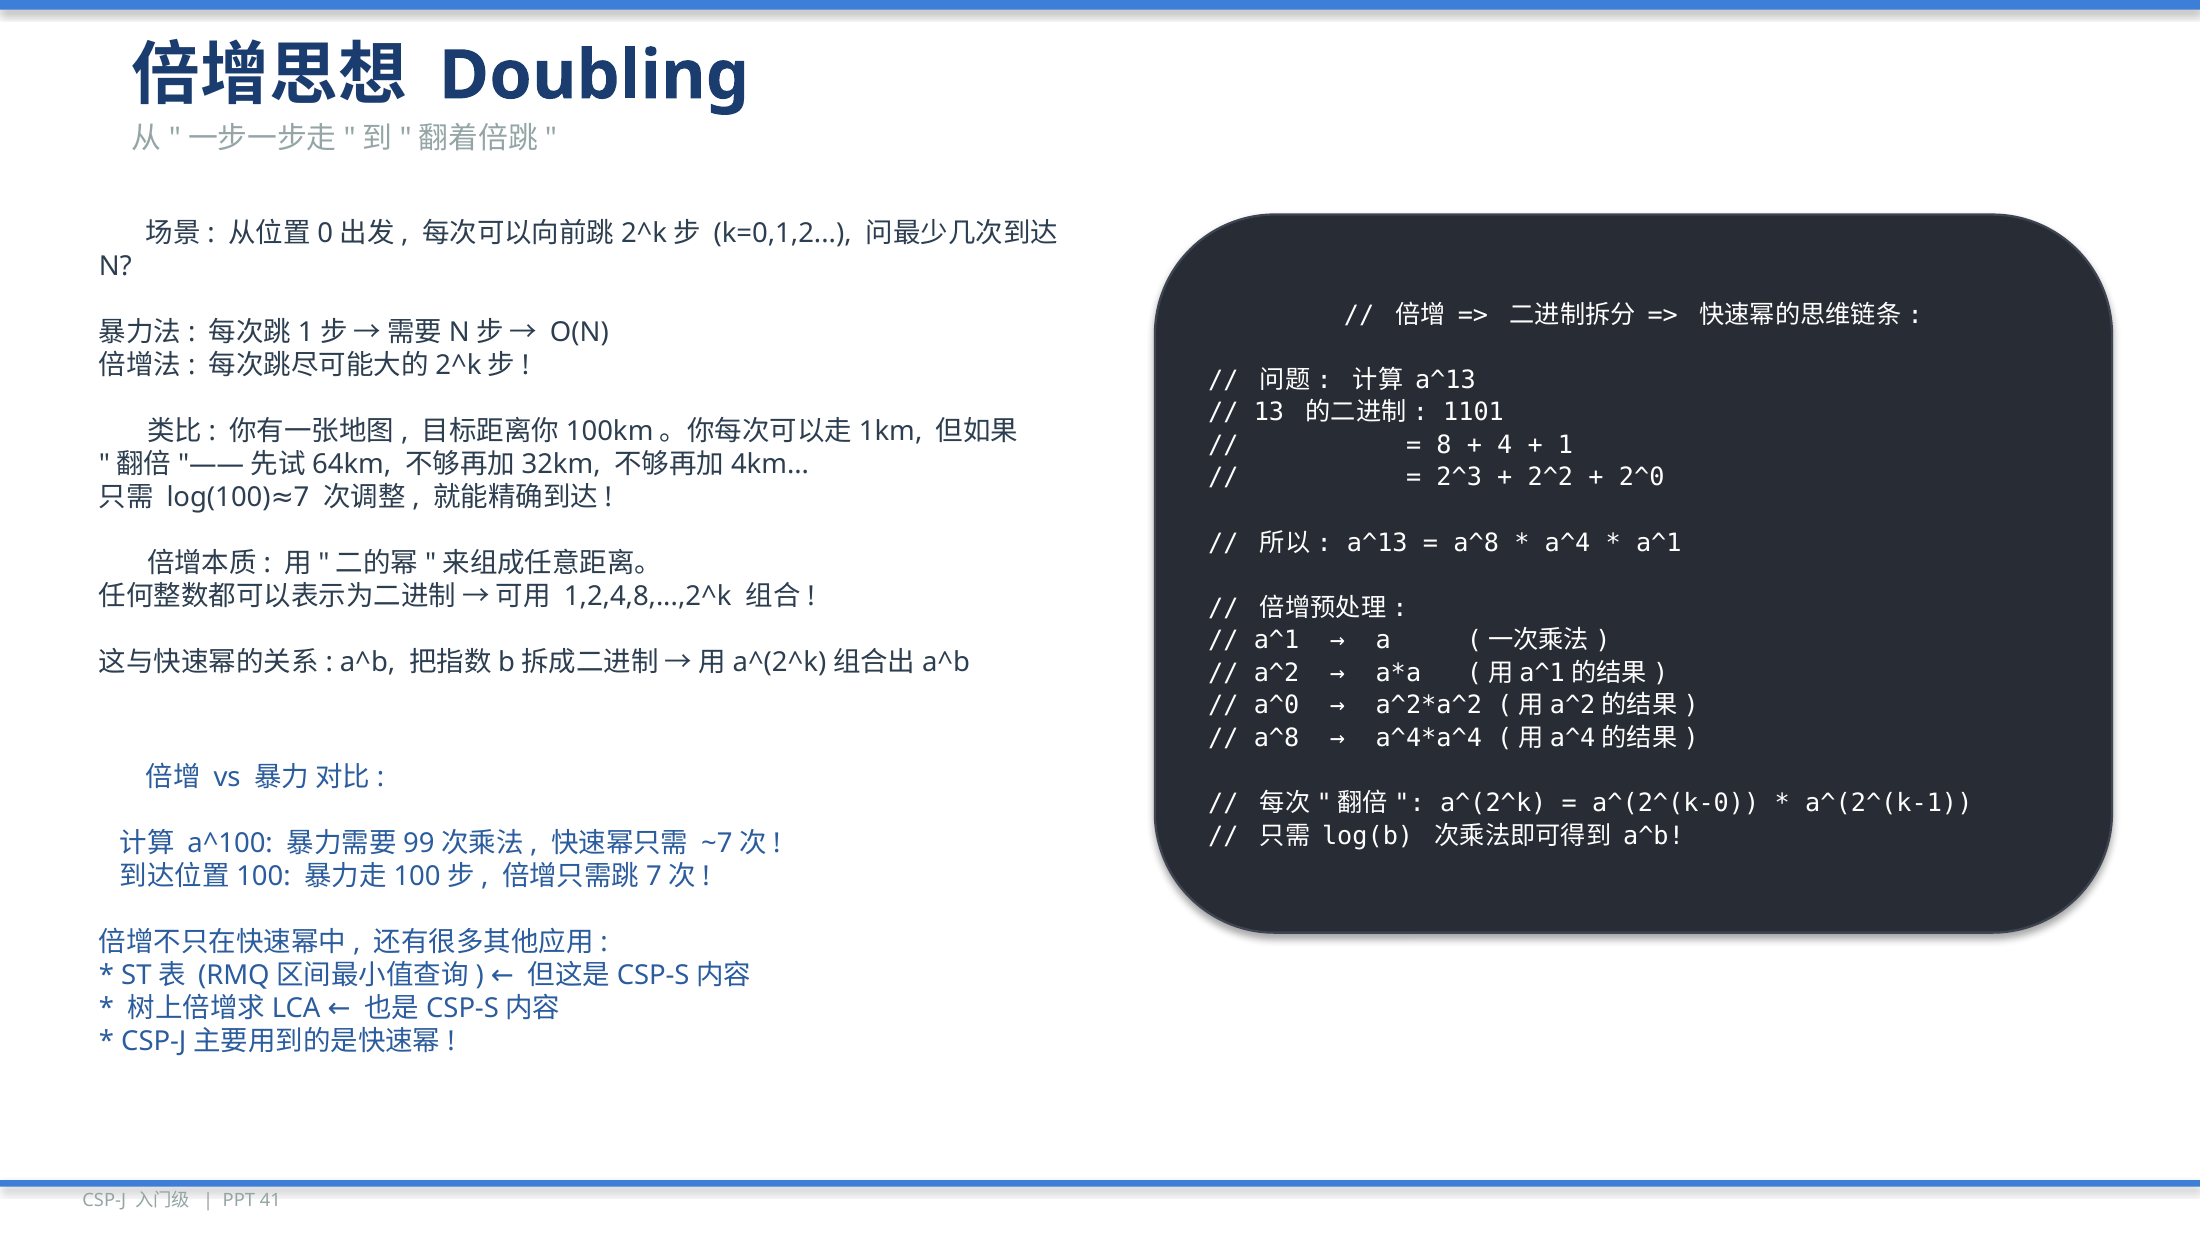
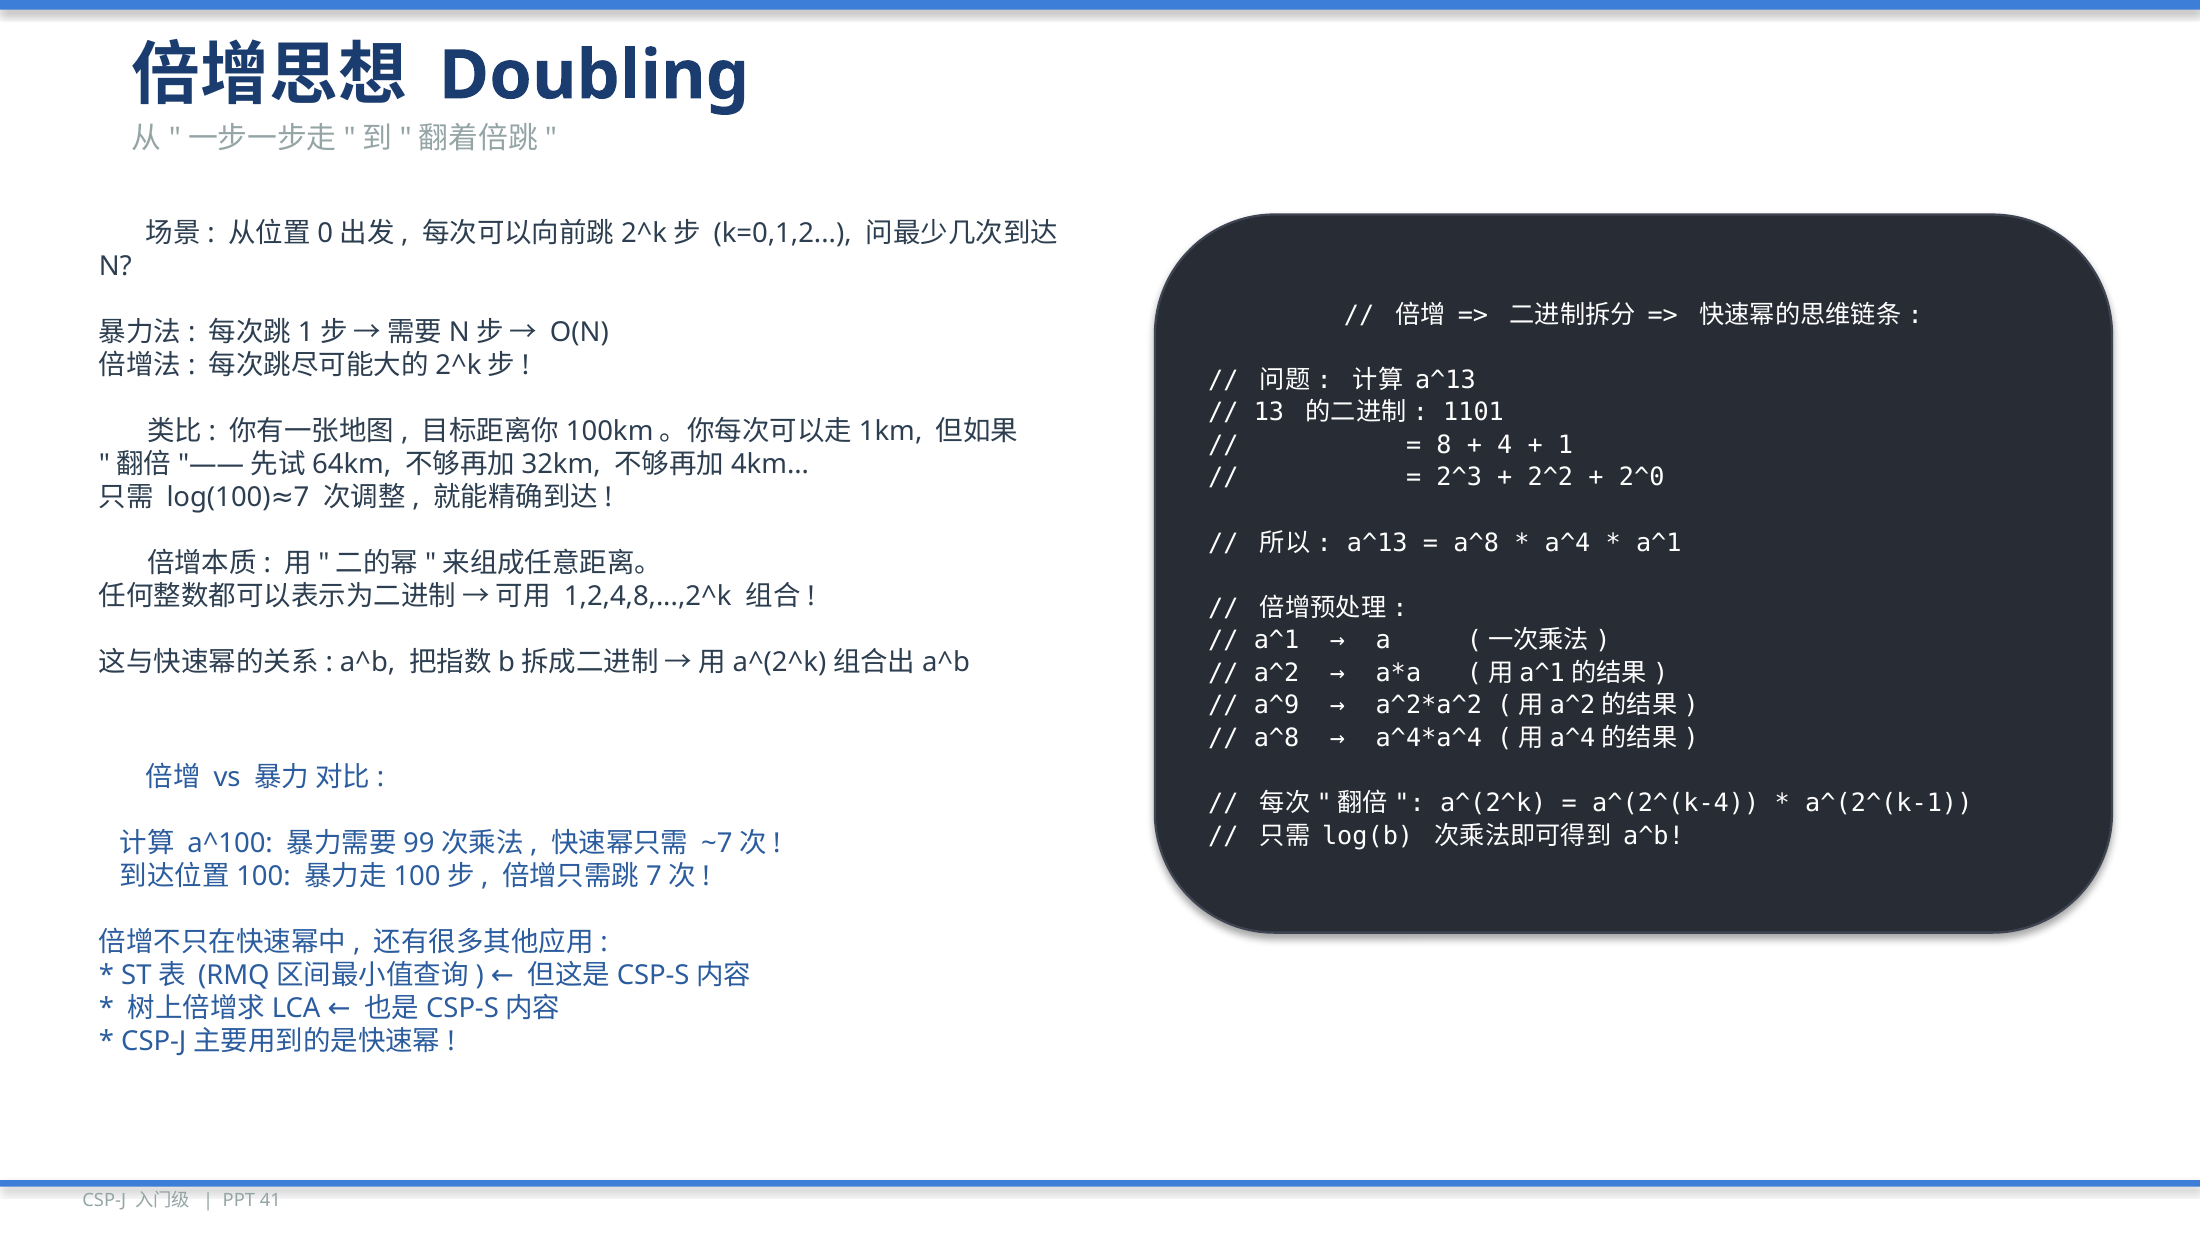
a^0: a^0 -> a^9 (1277, 705)
a^(2^(k-0: a^(2^(k-0 -> a^(2^(k-4 (1676, 803)
